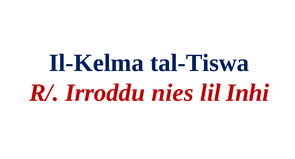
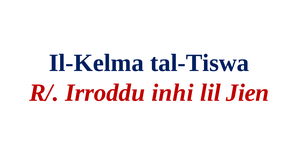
nies: nies -> inhi (172, 93)
Inhi: Inhi -> Jien (248, 93)
